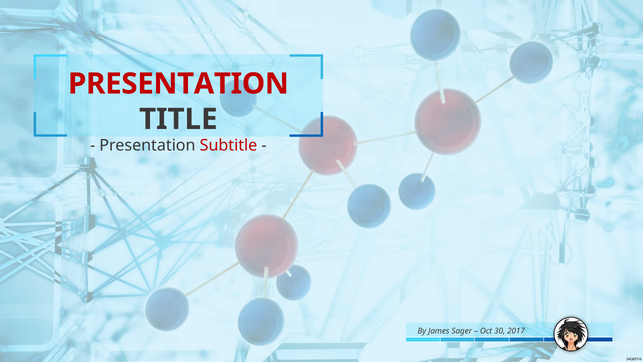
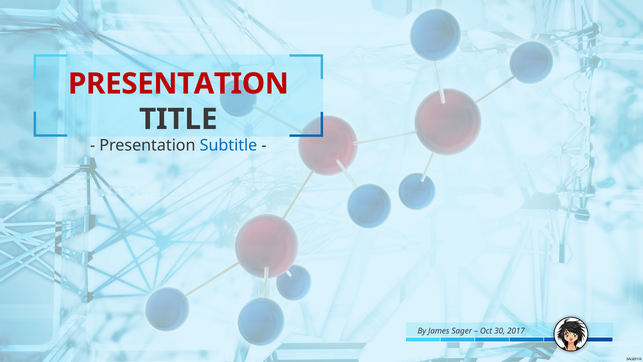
Subtitle colour: red -> blue (229, 145)
